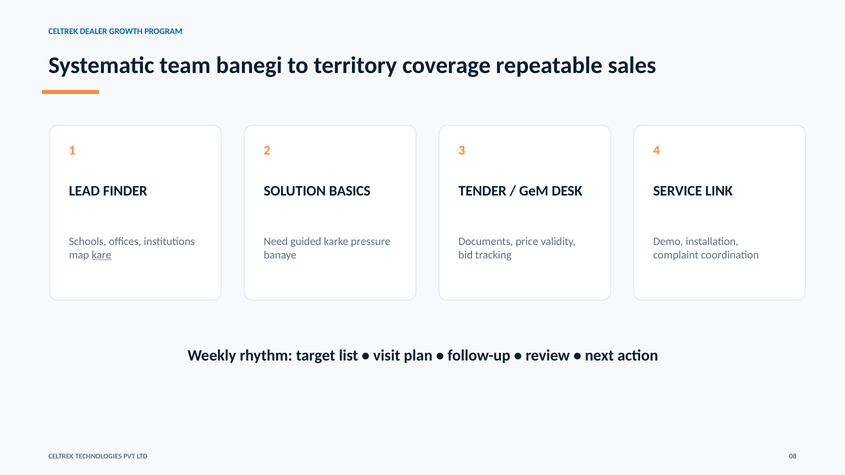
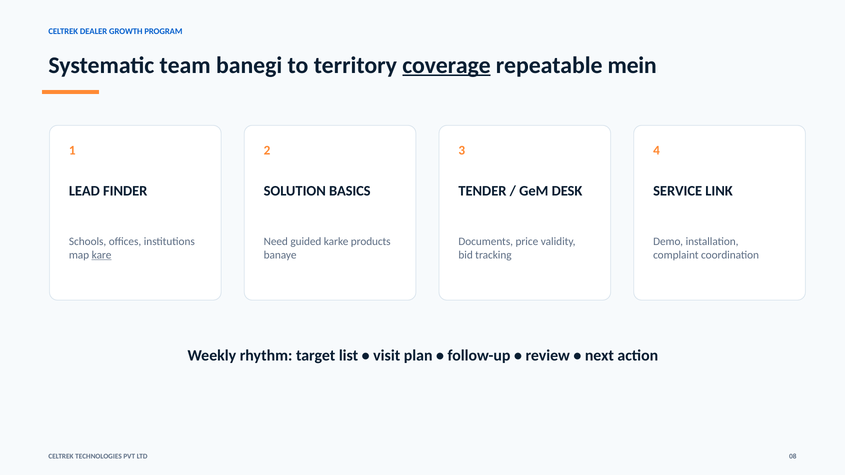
coverage underline: none -> present (446, 65)
sales: sales -> mein (632, 65)
pressure: pressure -> products (371, 242)
